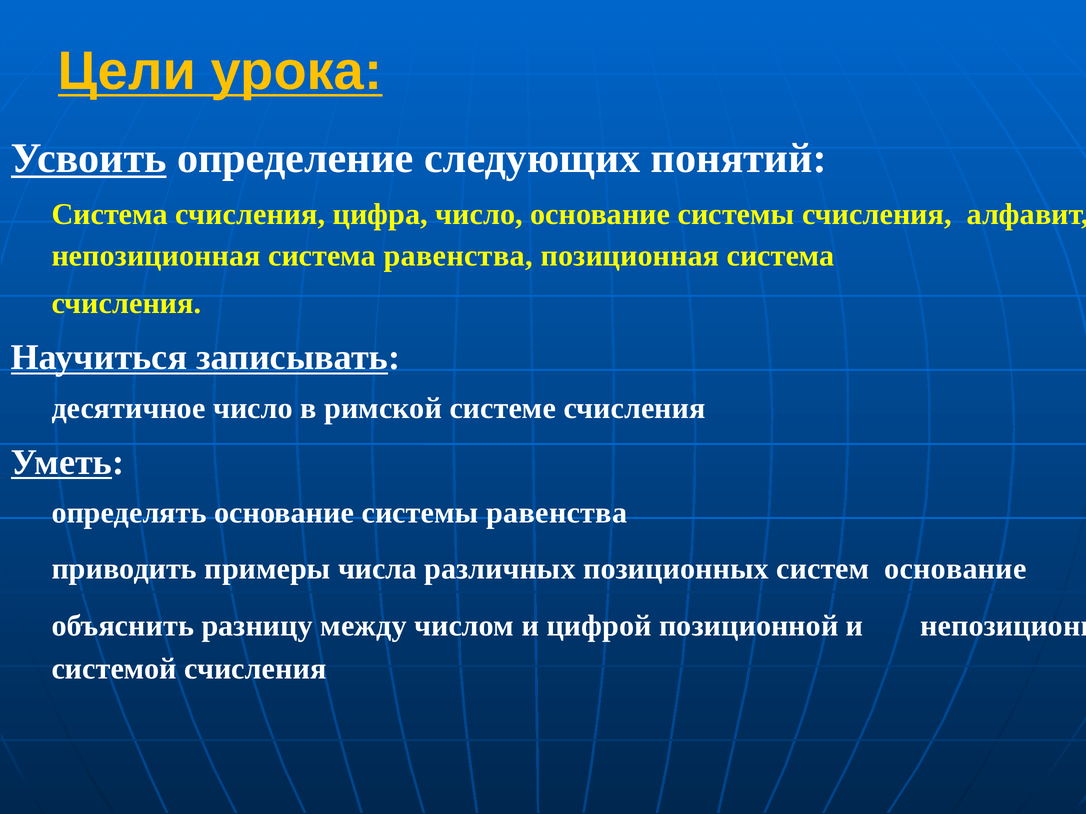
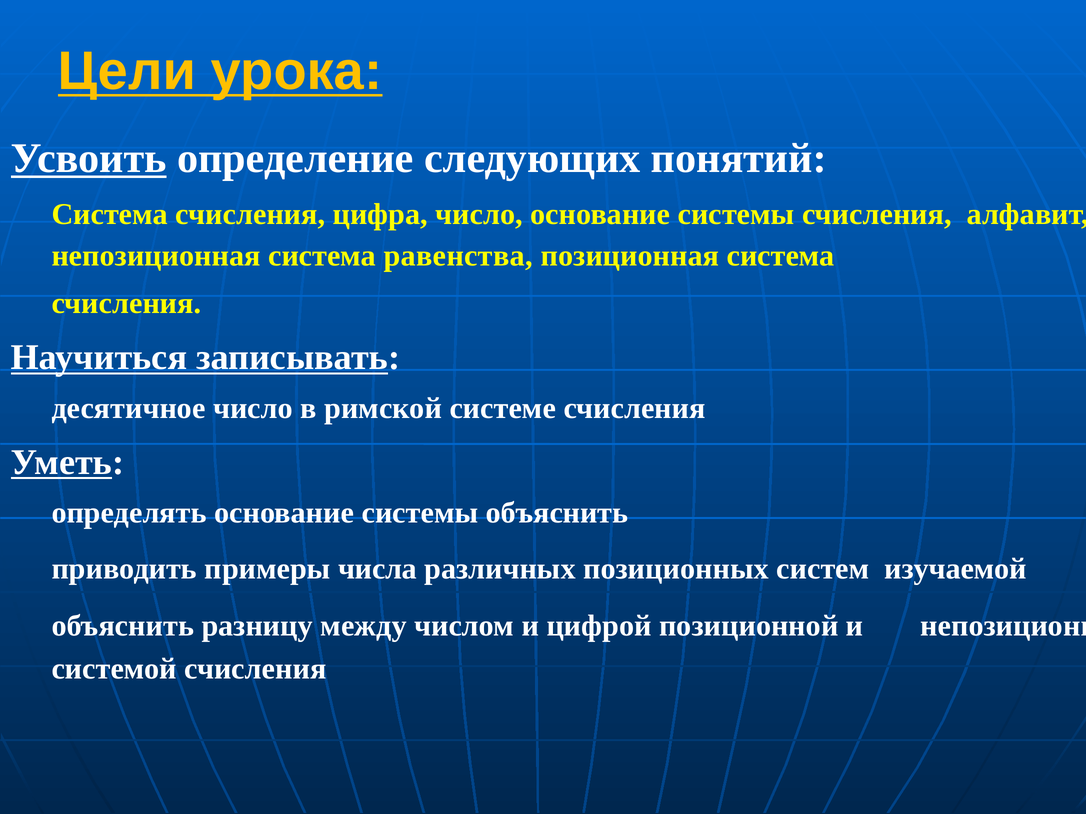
системы равенства: равенства -> объяснить (557, 513)
систем основание: основание -> изучаемой (956, 569)
